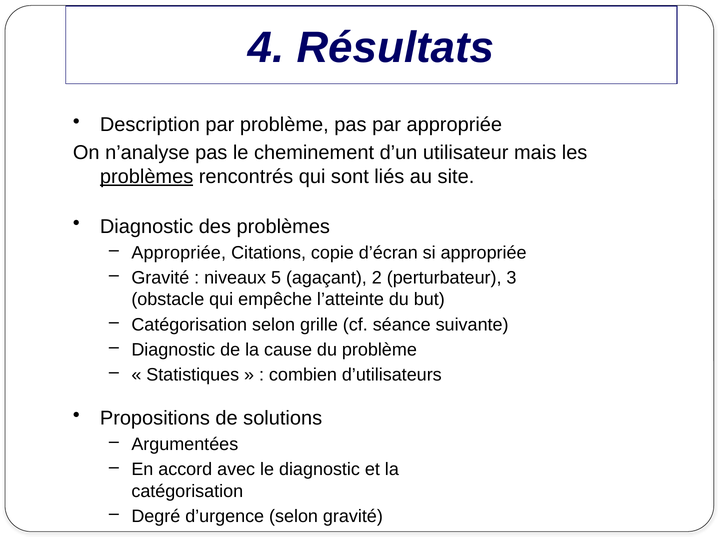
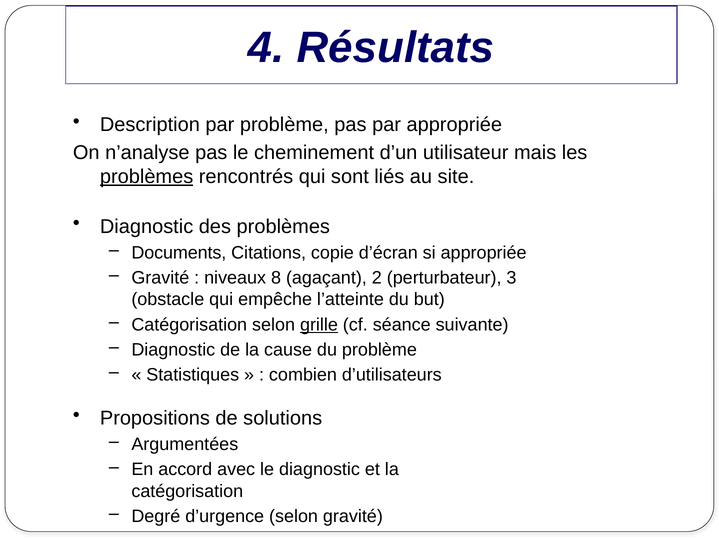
Appropriée: Appropriée -> Documents (179, 253)
5: 5 -> 8 (276, 278)
grille underline: none -> present (319, 325)
